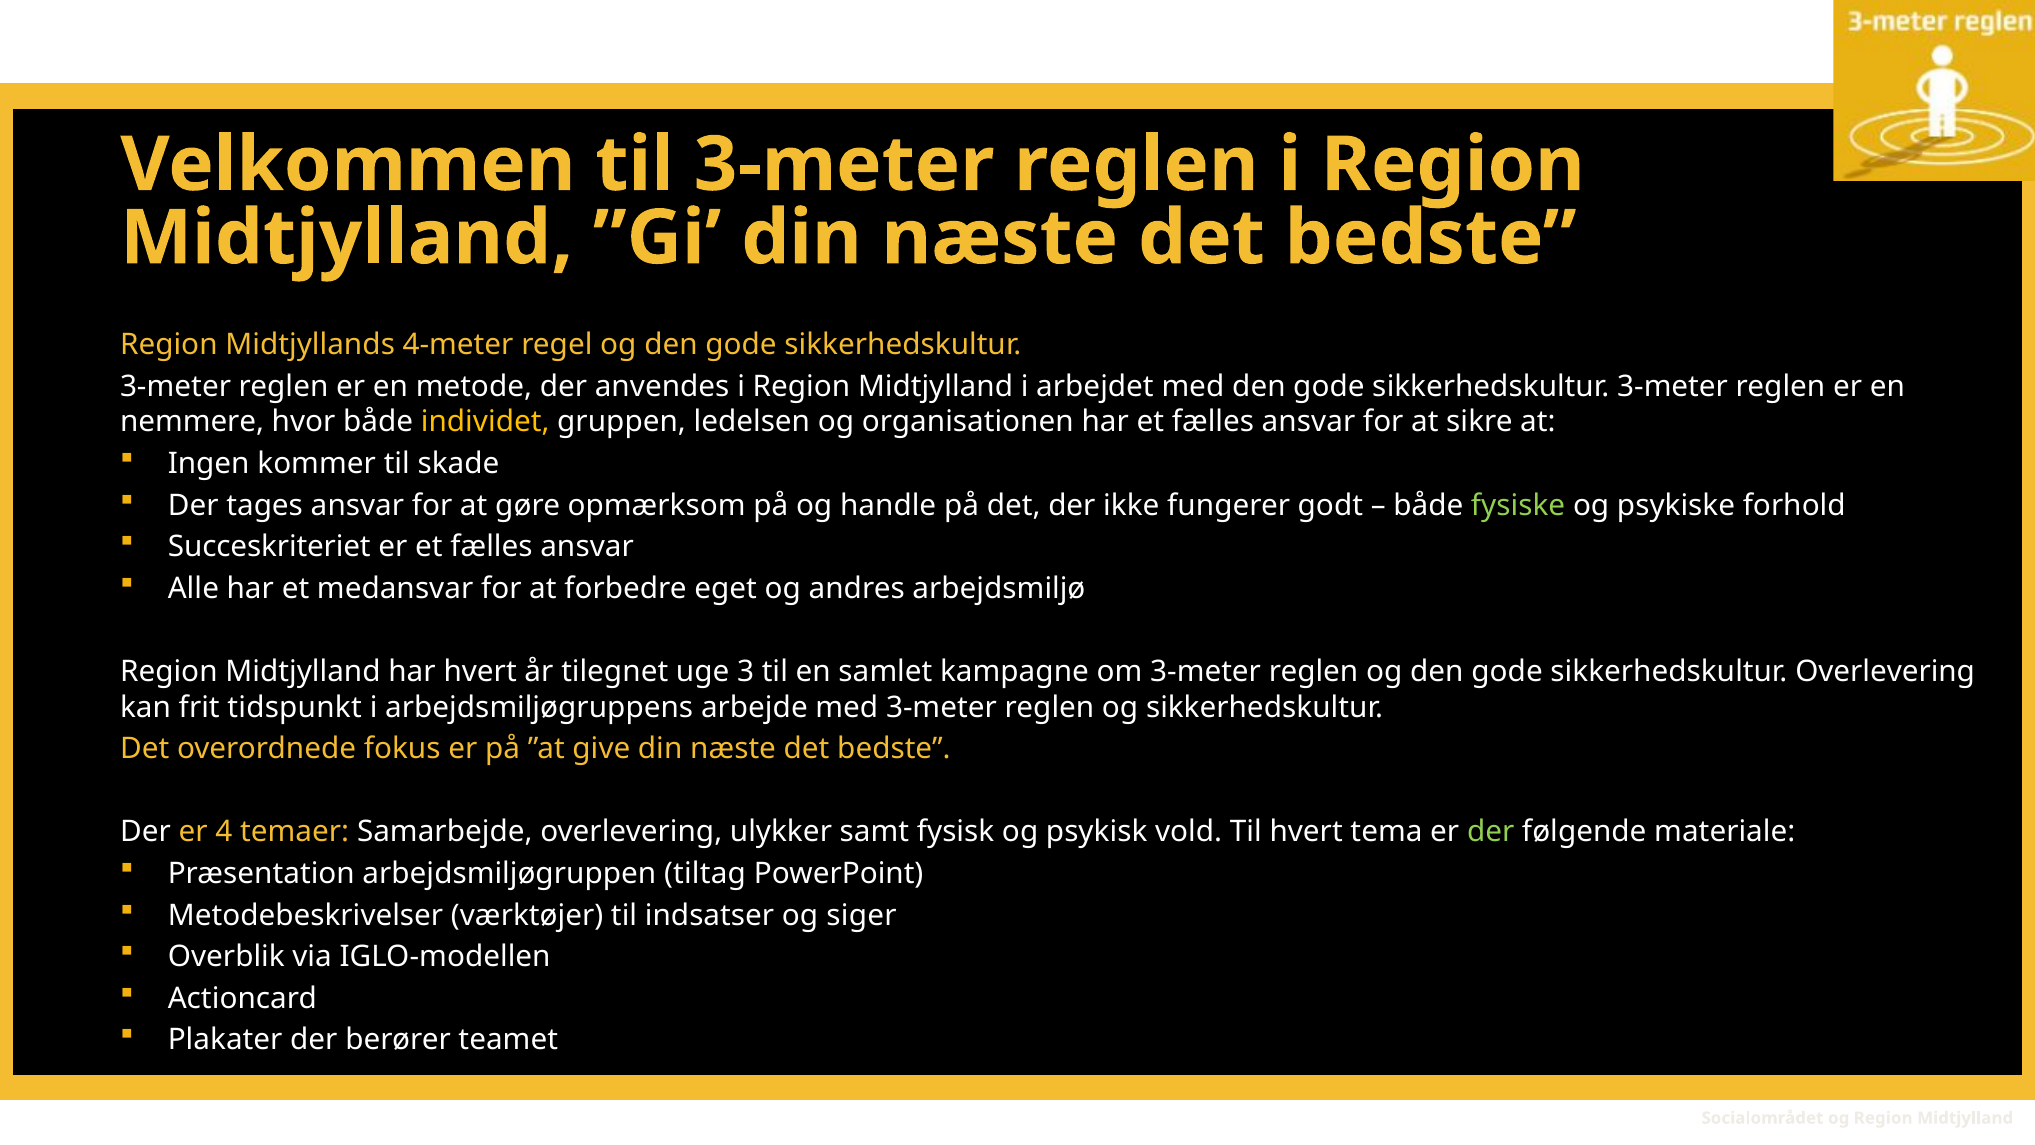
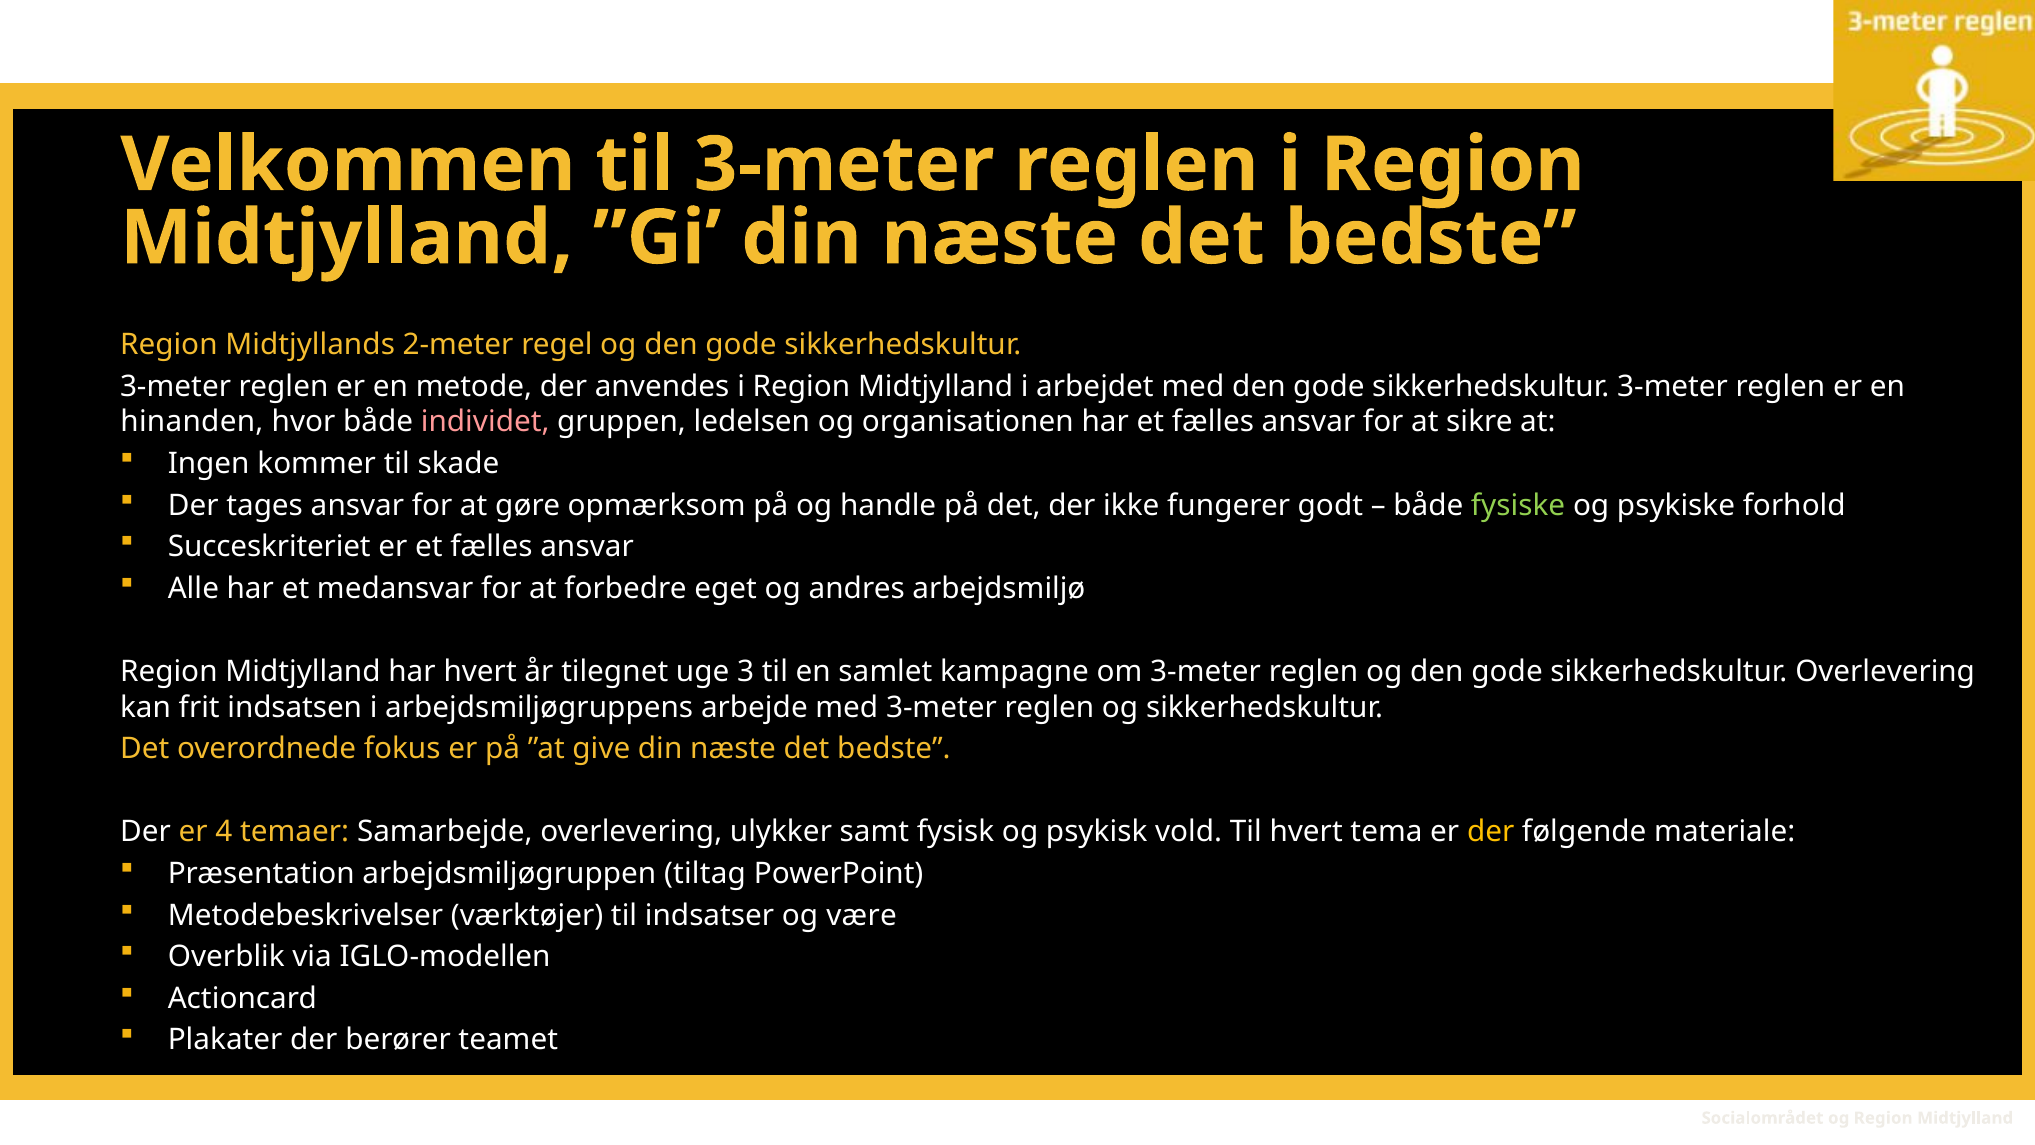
4-meter: 4-meter -> 2-meter (458, 345)
nemmere: nemmere -> hinanden (192, 422)
individet colour: yellow -> pink (485, 422)
tidspunkt: tidspunkt -> indsatsen (295, 707)
der colour: light green -> yellow (1491, 832)
siger: siger -> være (862, 915)
